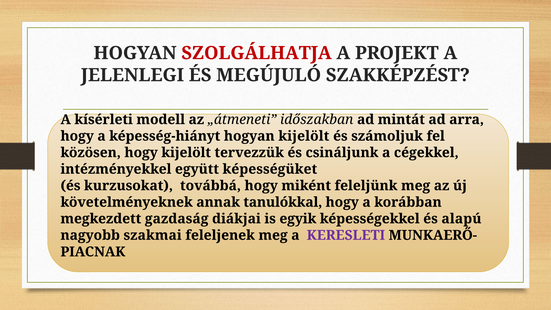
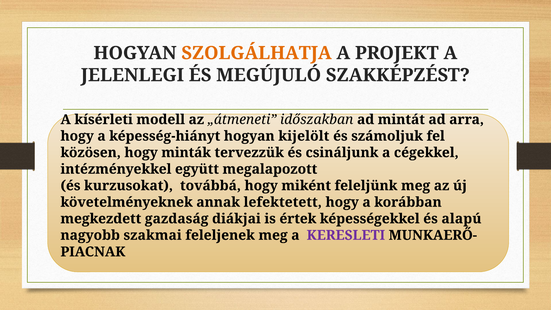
SZOLGÁLHATJA colour: red -> orange (257, 53)
hogy kijelölt: kijelölt -> minták (186, 153)
képességüket: képességüket -> megalapozott (270, 169)
tanulókkal: tanulókkal -> lefektetett (283, 202)
egyik: egyik -> értek (298, 219)
